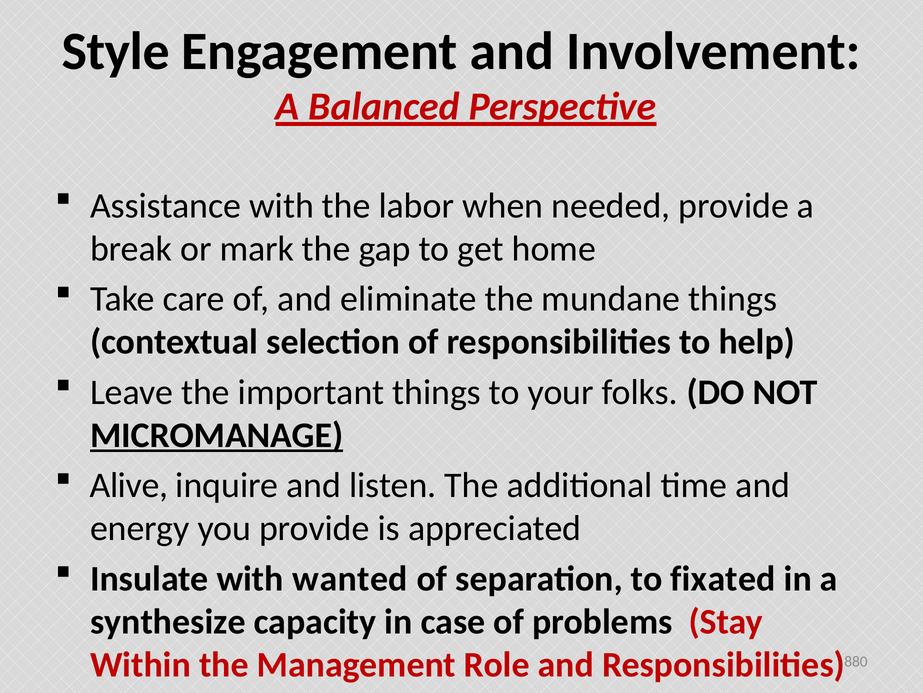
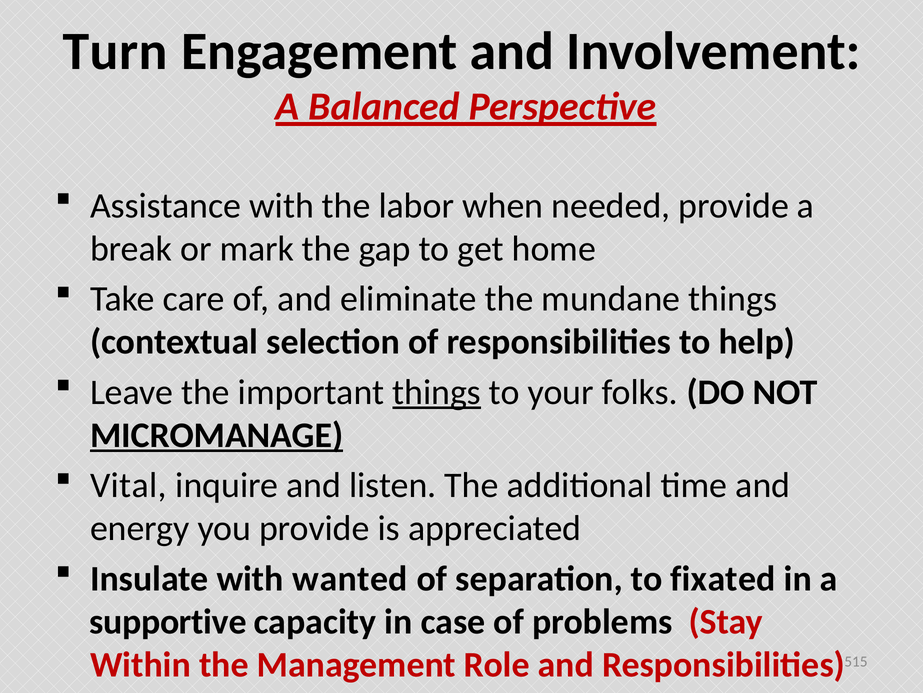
Style: Style -> Turn (115, 51)
things underline: none -> present (437, 392)
Alive: Alive -> Vital (128, 485)
synthesize: synthesize -> supportive (168, 621)
880: 880 -> 515 (856, 661)
